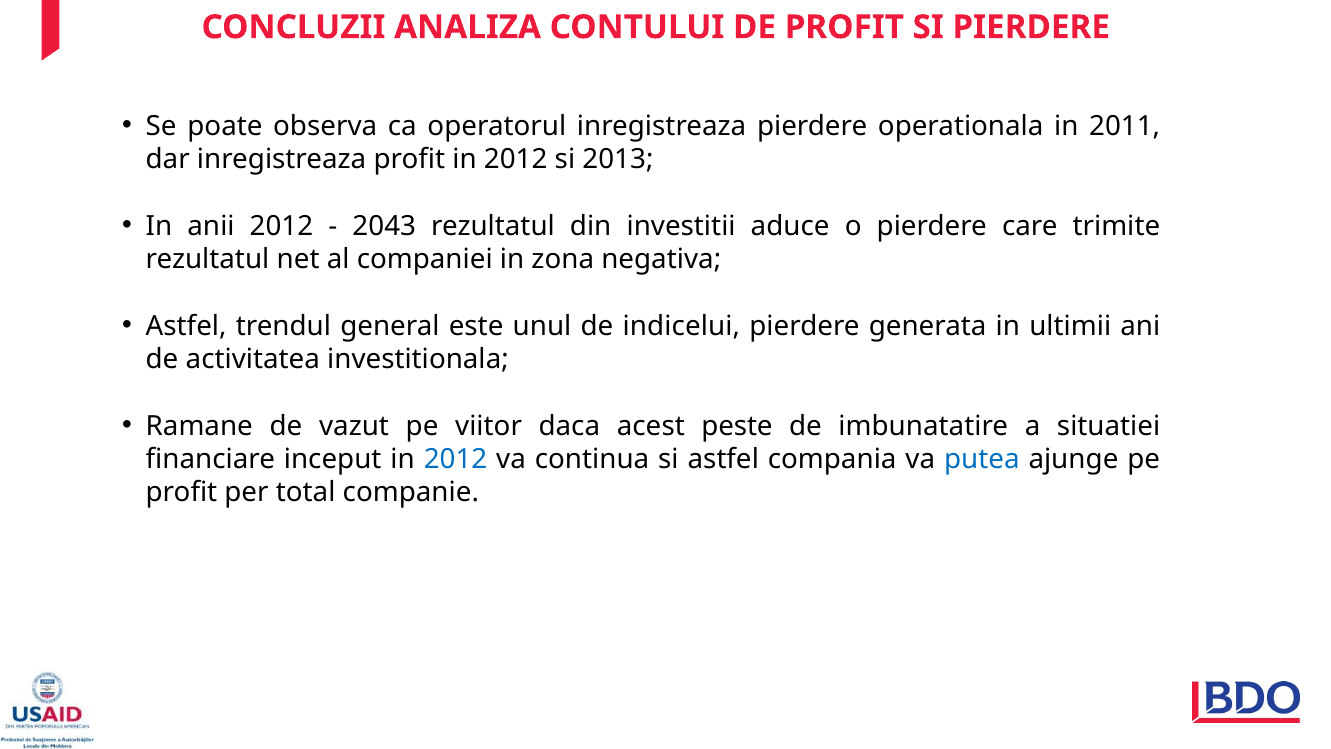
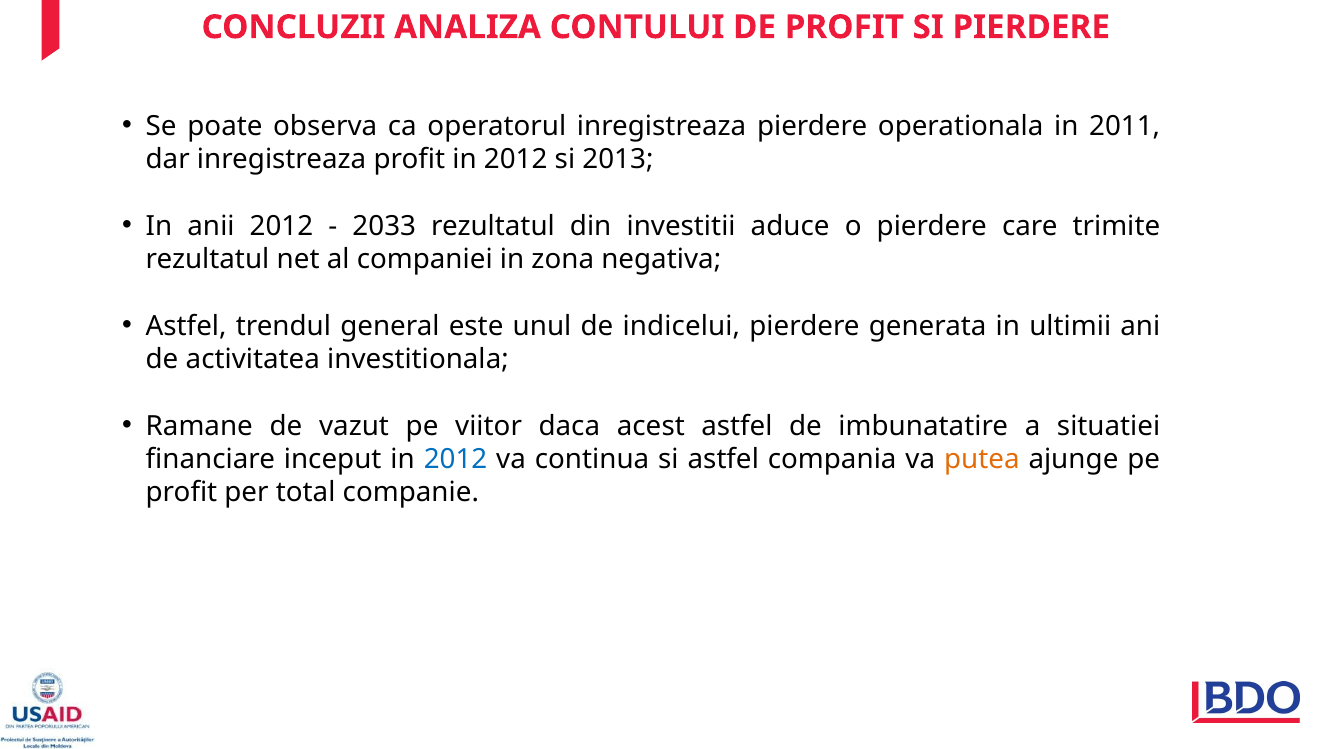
2043: 2043 -> 2033 (384, 226)
acest peste: peste -> astfel (737, 426)
putea colour: blue -> orange (982, 459)
